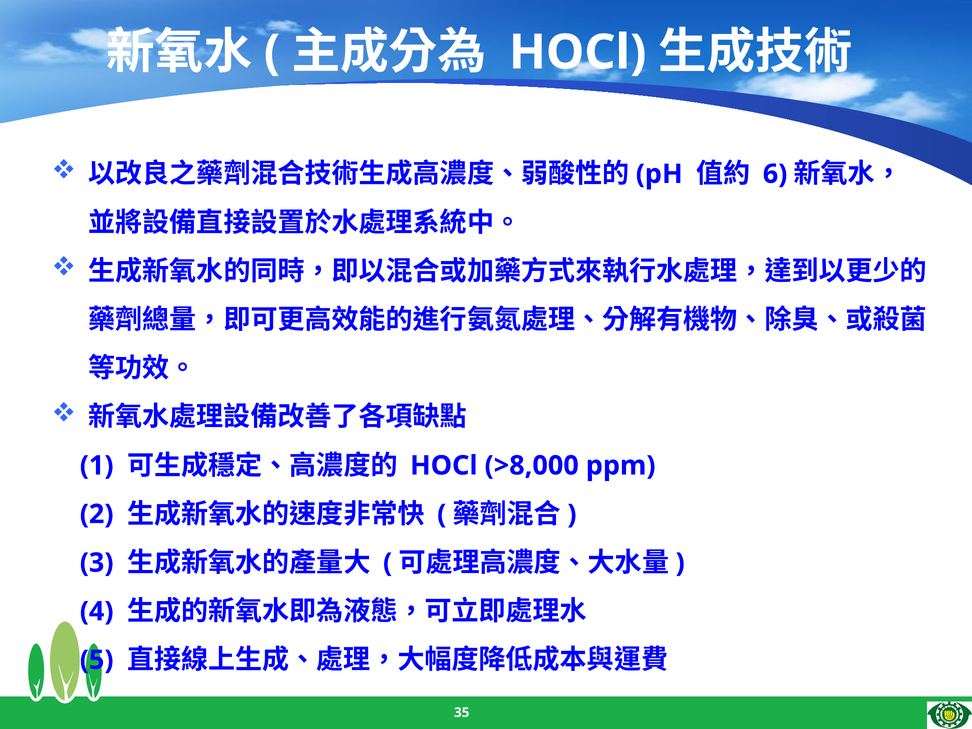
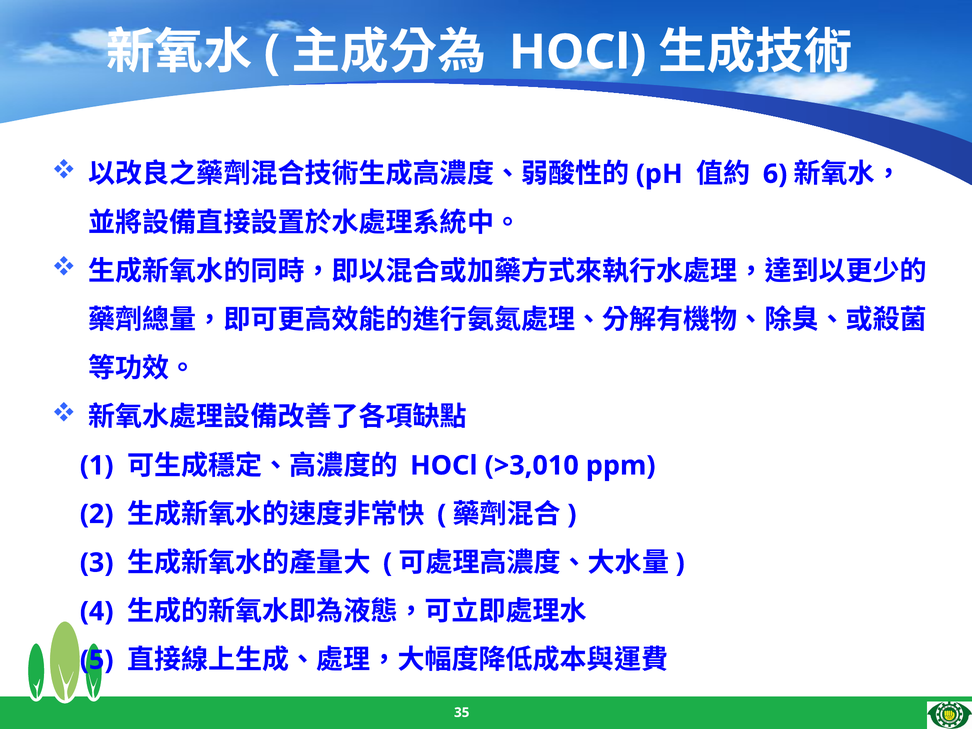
>8,000: >8,000 -> >3,010 (532, 466)
